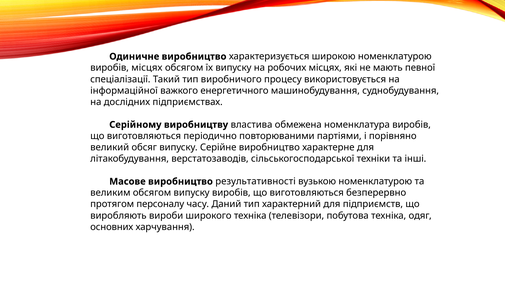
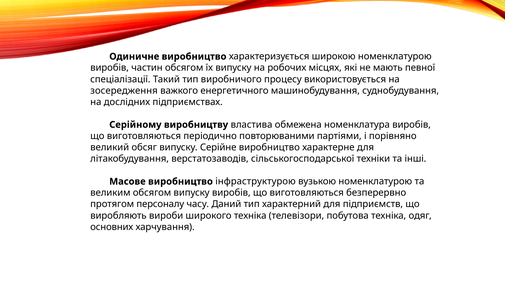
виробів місцях: місцях -> частин (147, 68)
інформаційної: інформаційної -> зосередження (124, 91)
результативності: результативності -> інфраструктурою (256, 182)
